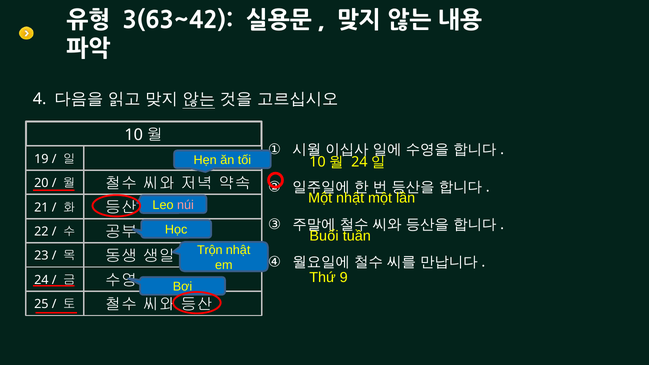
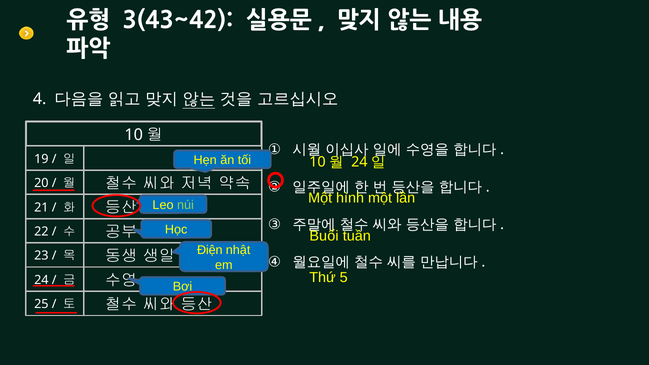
3(63~42: 3(63~42 -> 3(43~42 (178, 21)
Một nhật: nhật -> hình (350, 198)
núi colour: pink -> light green (185, 205)
Trộn: Trộn -> Điện (210, 250)
9: 9 -> 5 (344, 278)
